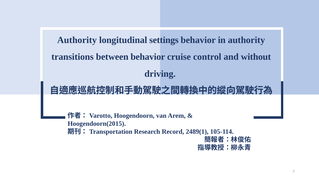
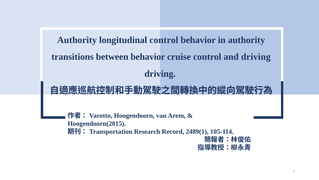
longitudinal settings: settings -> control (164, 40)
and without: without -> driving (256, 57)
